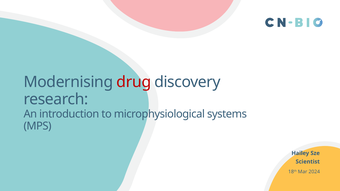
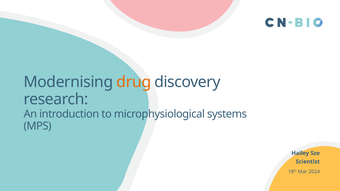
drug colour: red -> orange (134, 82)
